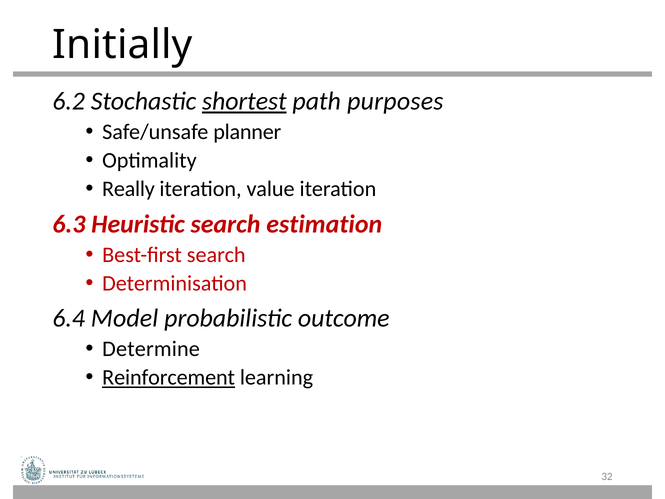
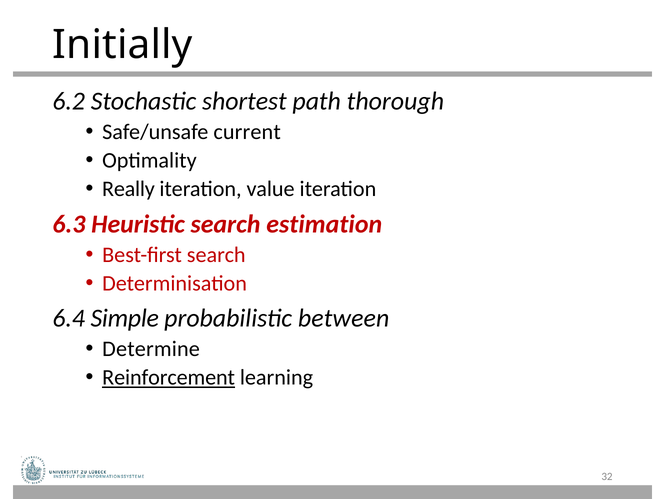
shortest underline: present -> none (244, 101)
purposes: purposes -> thorough (395, 101)
planner: planner -> current (247, 132)
Model: Model -> Simple (125, 318)
outcome: outcome -> between (344, 318)
